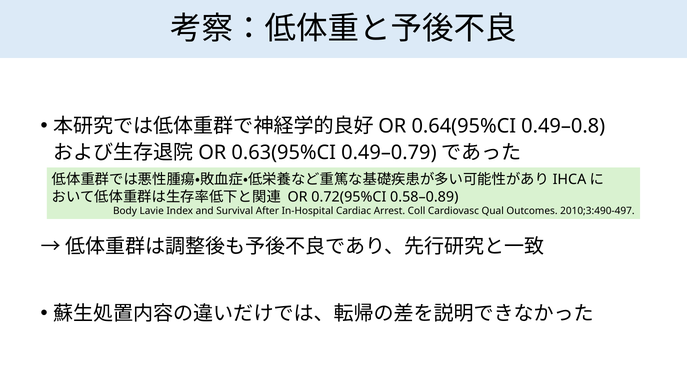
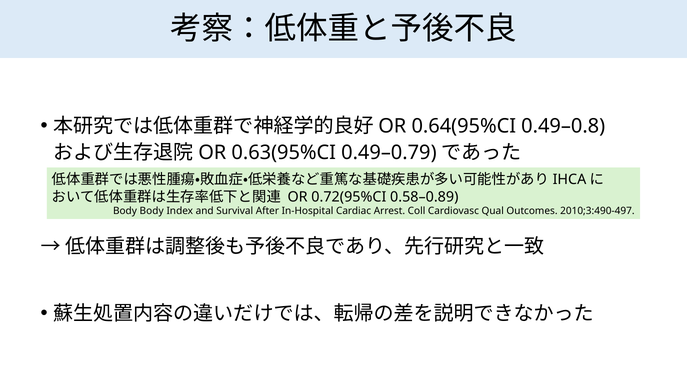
Body Lavie: Lavie -> Body (152, 211)
